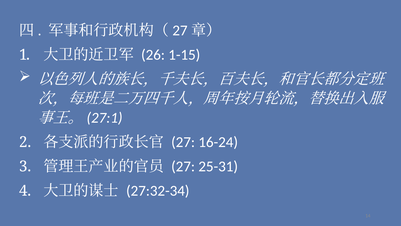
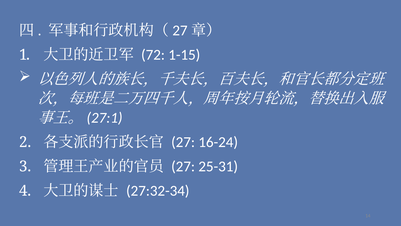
26: 26 -> 72 (153, 55)
